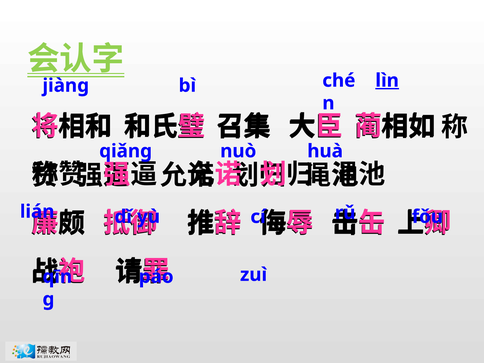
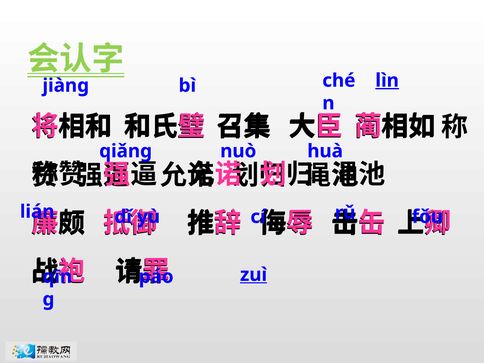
zuì underline: none -> present (254, 275)
